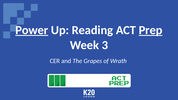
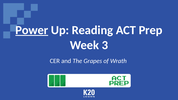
Prep underline: present -> none (151, 30)
